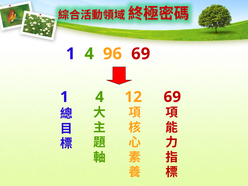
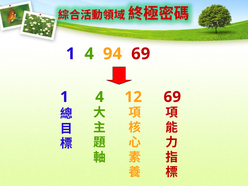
96: 96 -> 94 (112, 54)
